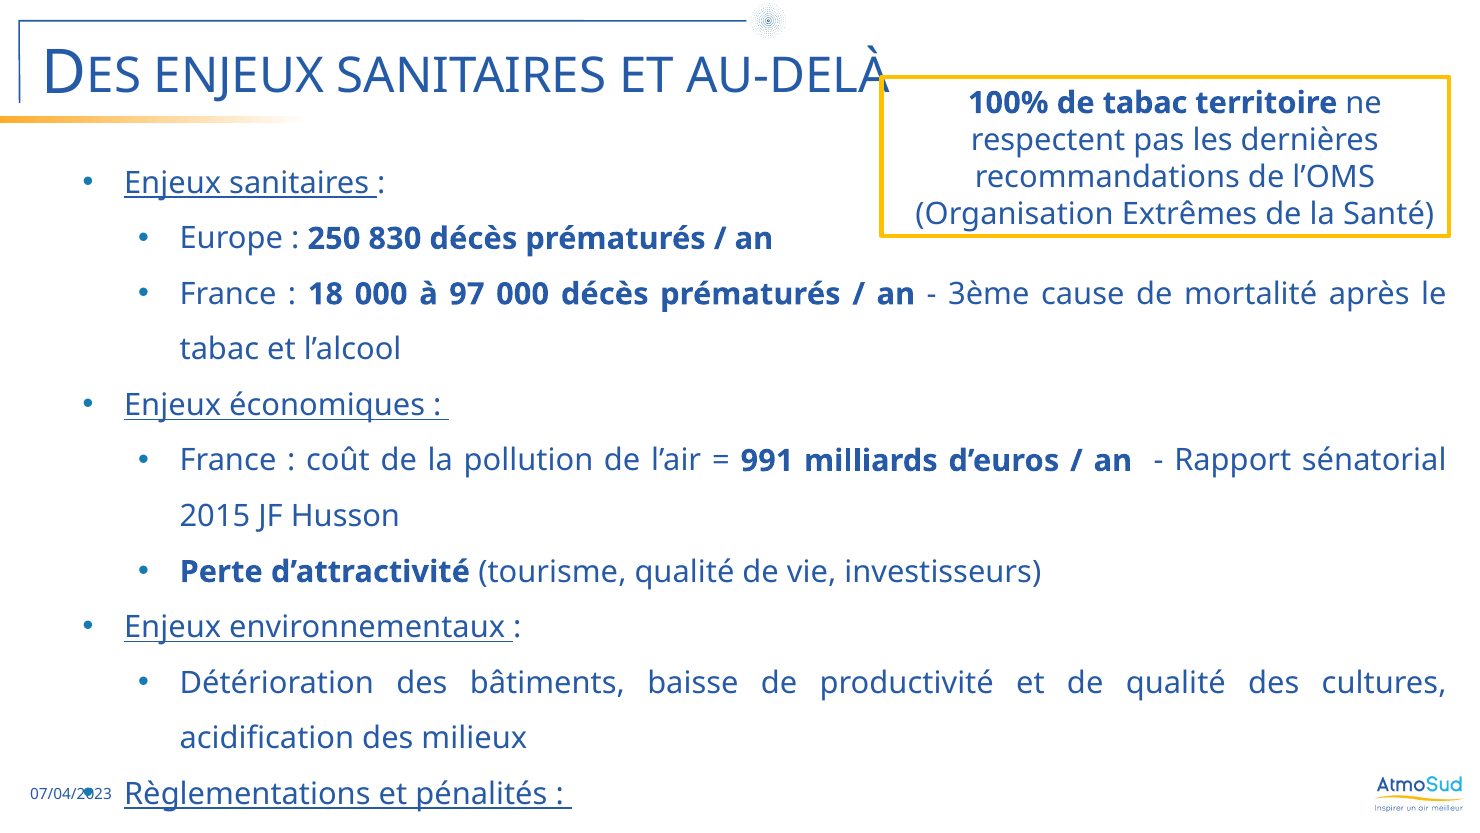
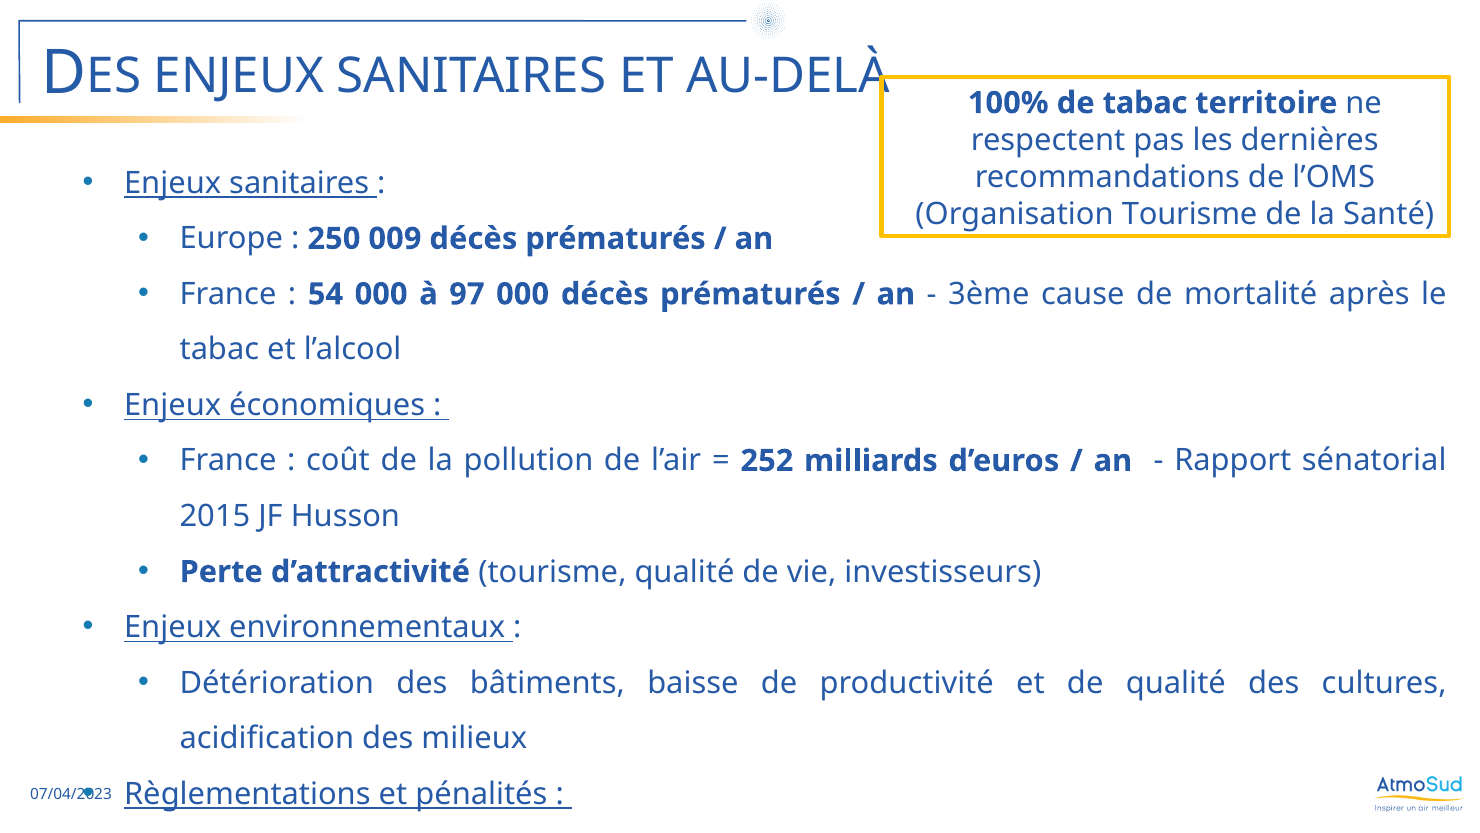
Organisation Extrêmes: Extrêmes -> Tourisme (1190, 214)
830: 830 -> 009 (395, 239)
18: 18 -> 54 (325, 294)
991: 991 -> 252 (767, 461)
